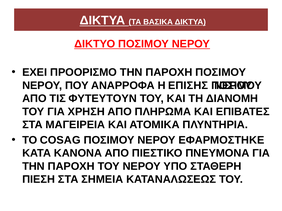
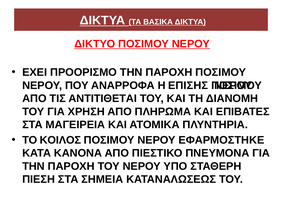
ΦΥΤΕΥΤΟΥΝ: ΦΥΤΕΥΤΟΥΝ -> ΑΝΤΙΤΙΘΕΤΑΙ (103, 99)
COSAG: COSAG -> ΚΟΙΛΟΣ (60, 140)
